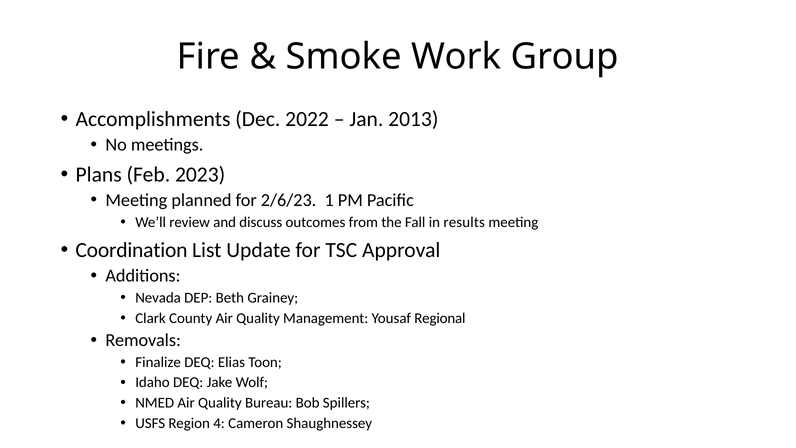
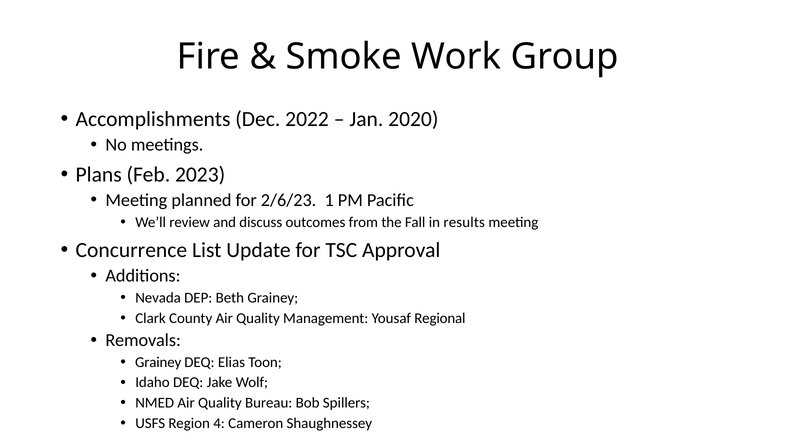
2013: 2013 -> 2020 (413, 119)
Coordination: Coordination -> Concurrence (131, 250)
Finalize: Finalize -> Grainey (158, 362)
